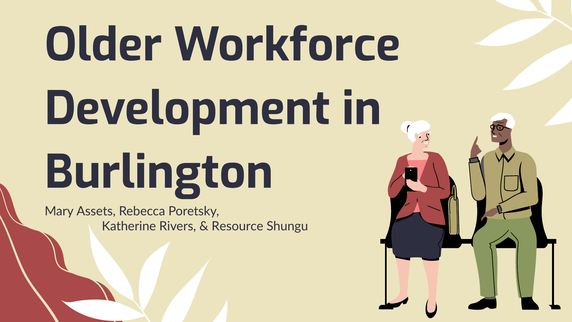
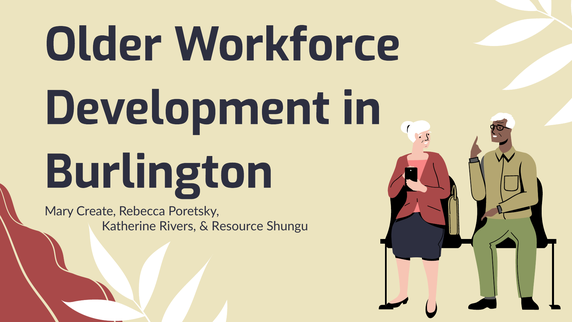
Assets: Assets -> Create (96, 211)
